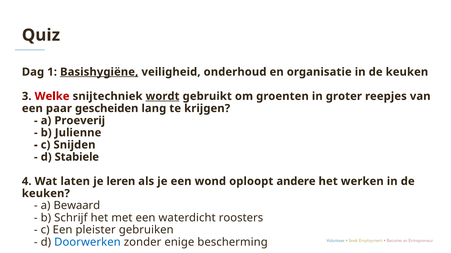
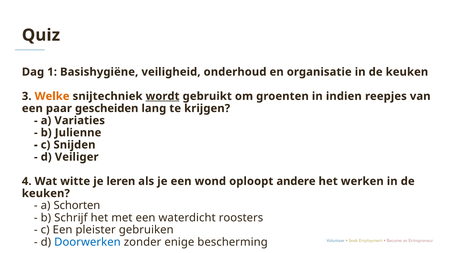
Basishygiëne underline: present -> none (99, 72)
Welke colour: red -> orange (52, 96)
groter: groter -> indien (344, 96)
Proeverij: Proeverij -> Variaties (80, 121)
Stabiele: Stabiele -> Veiliger (77, 157)
laten: laten -> witte (75, 182)
Bewaard: Bewaard -> Schorten (77, 206)
